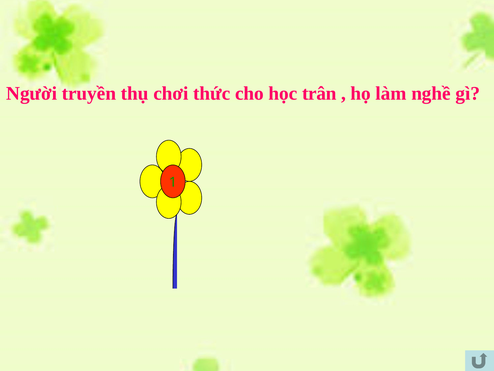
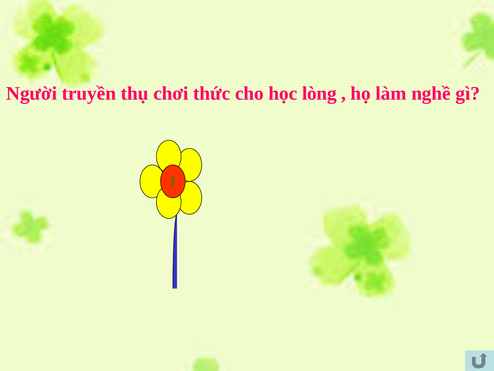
trân: trân -> lòng (319, 94)
